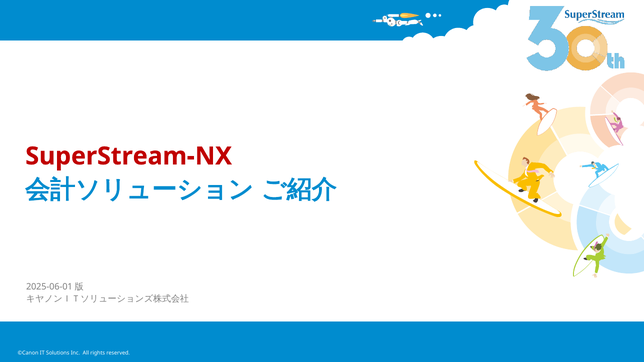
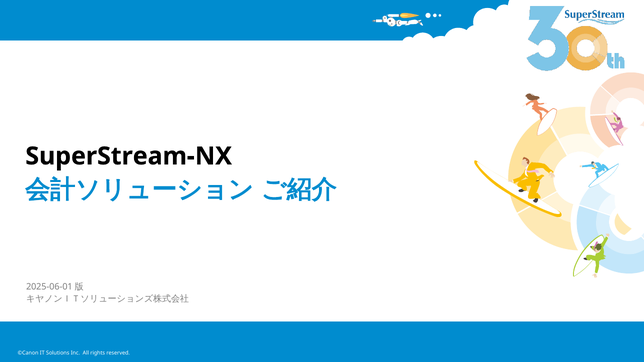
SuperStream-NX colour: red -> black (129, 156)
